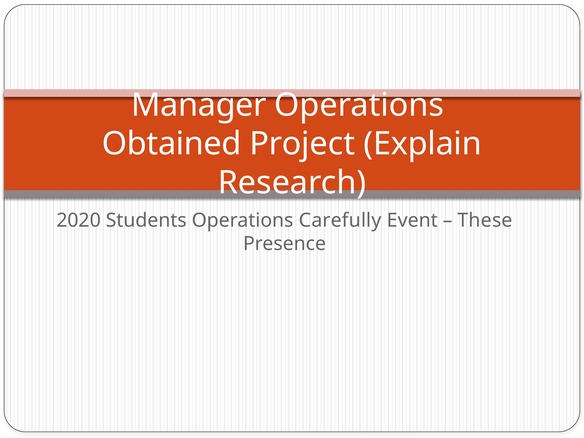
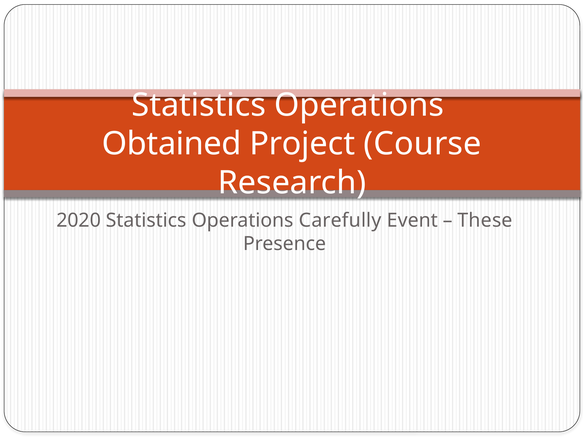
Manager: Manager -> Statistics (199, 105)
Explain: Explain -> Course (423, 144)
2020 Students: Students -> Statistics (146, 220)
